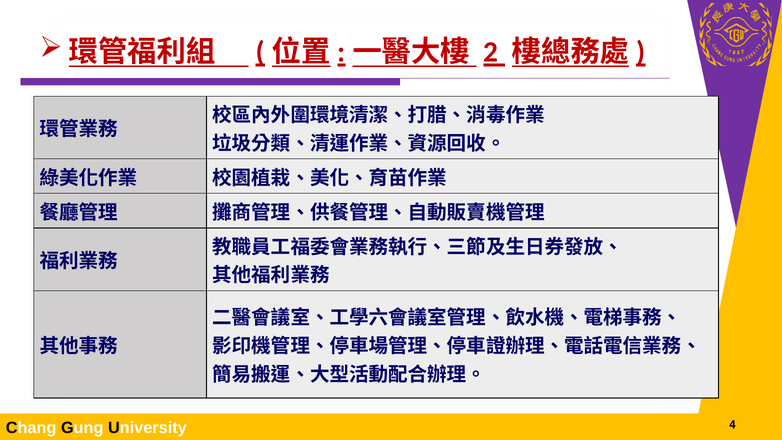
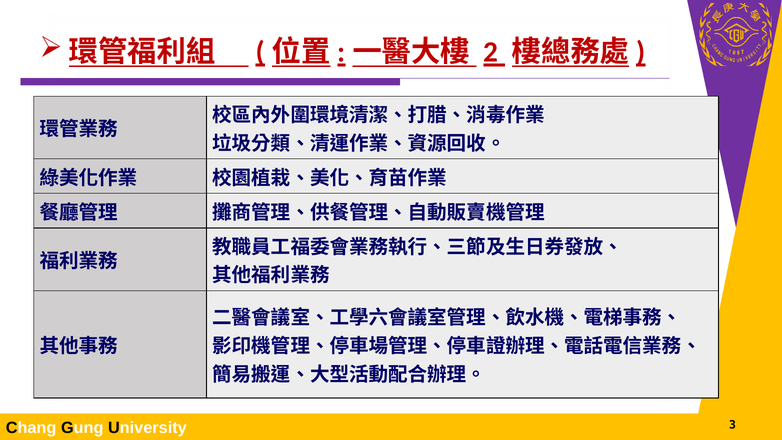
4: 4 -> 3 (733, 425)
